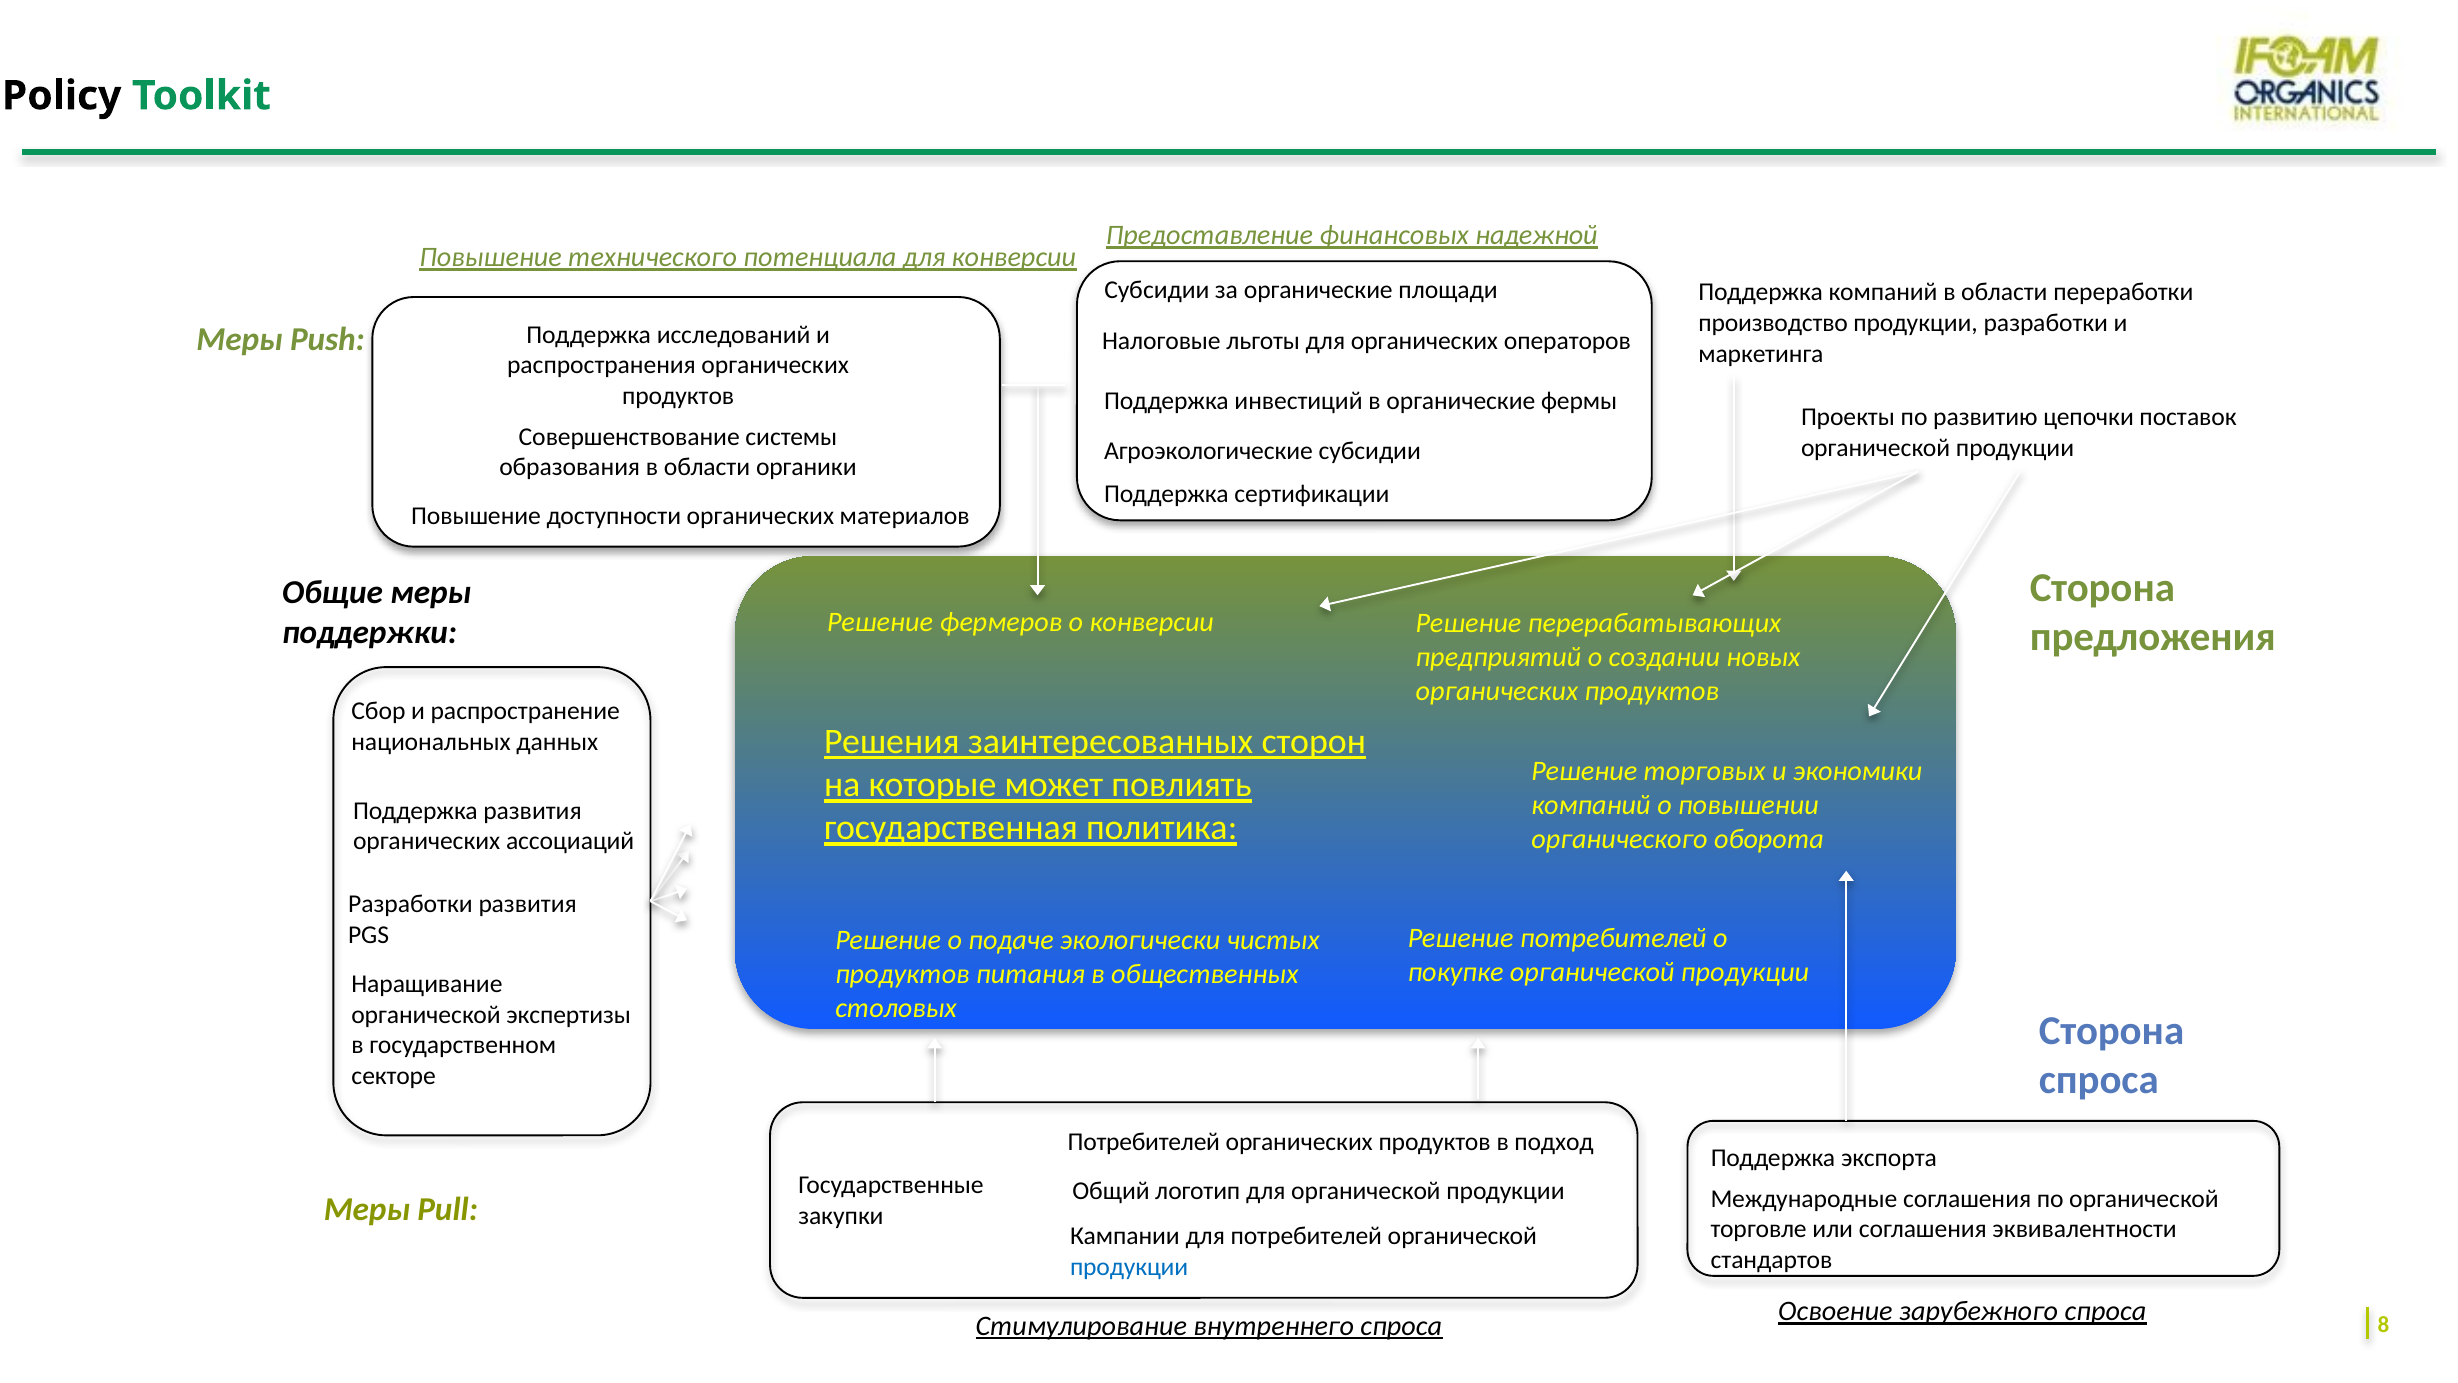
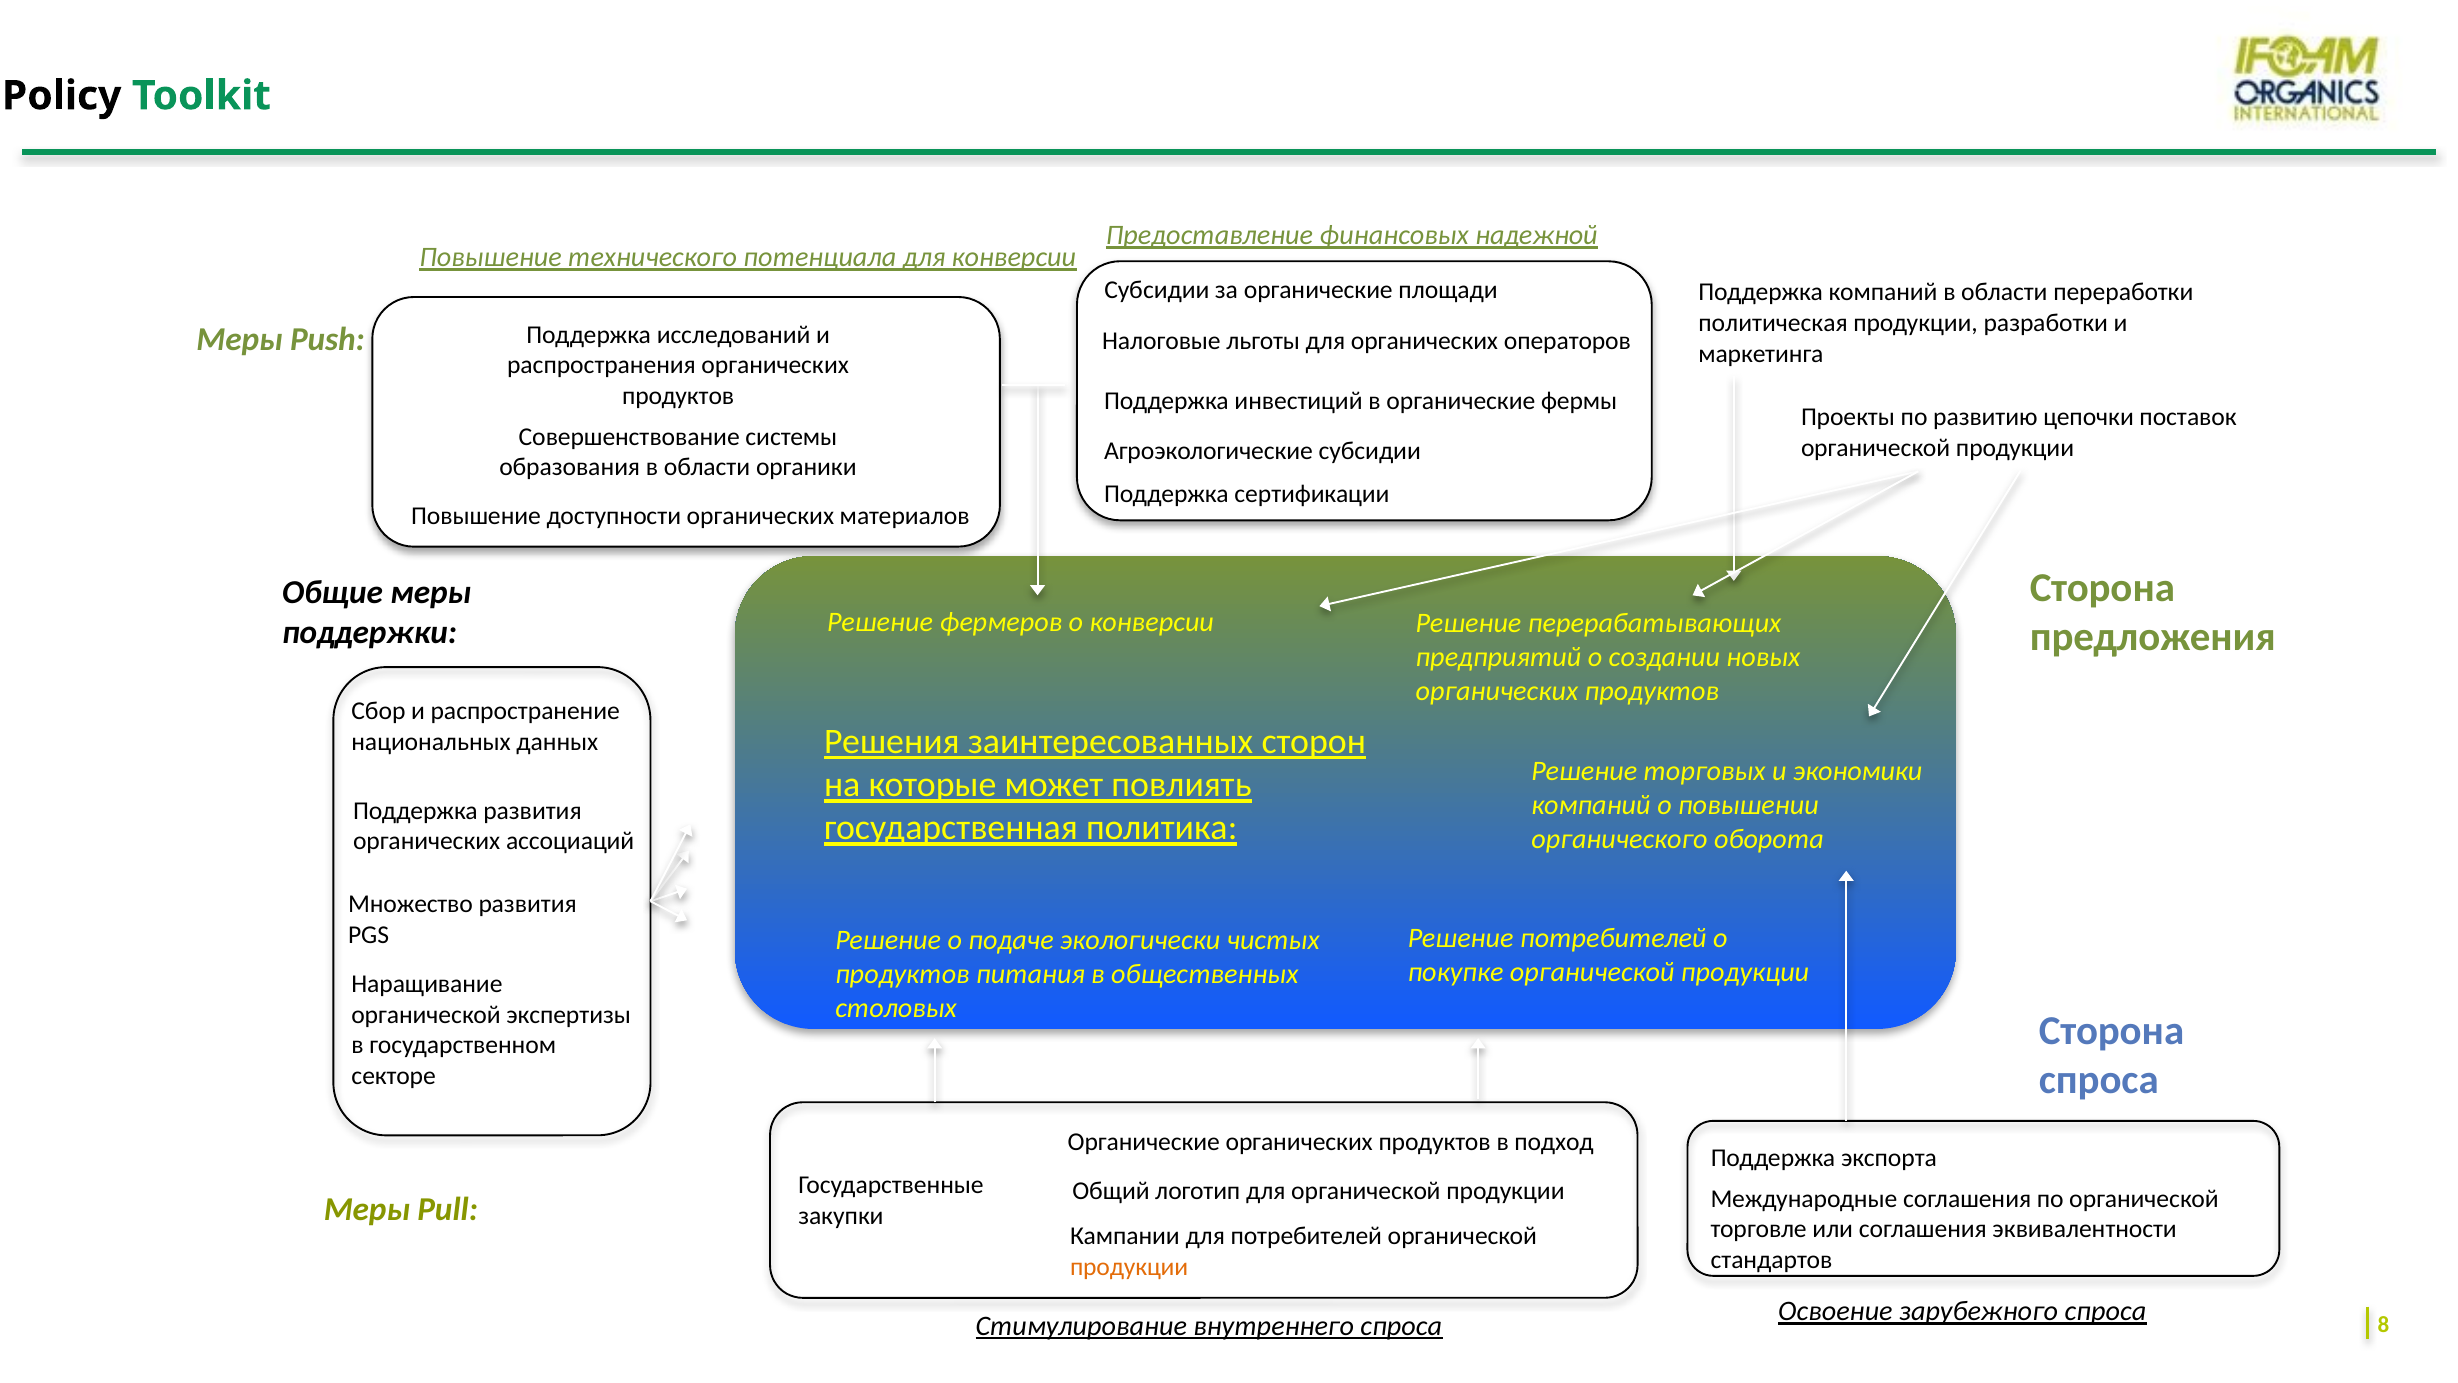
производство: производство -> политическая (1773, 323)
Разработки: Разработки -> Множество (411, 904)
Потребителей: Потребителей -> Органические (1144, 1141)
продукции colour: blue -> orange (1129, 1267)
